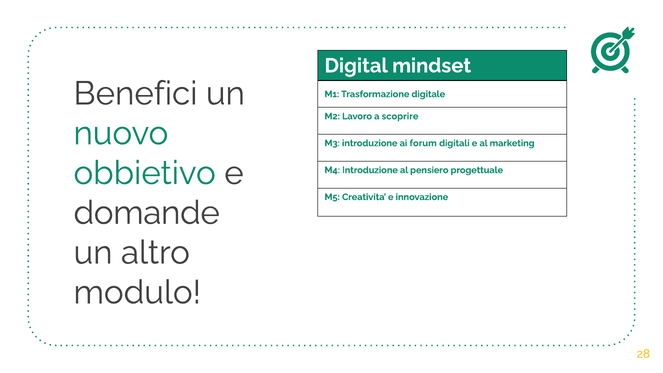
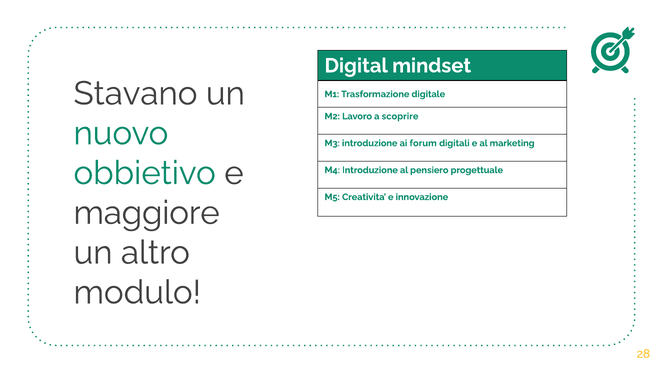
Benefici: Benefici -> Stavano (135, 94)
domande: domande -> maggiore (147, 213)
